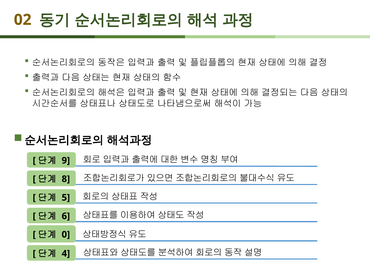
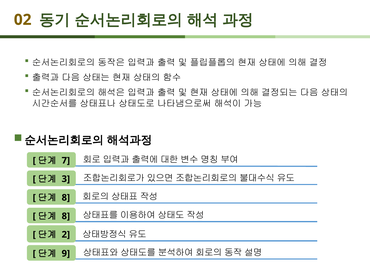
9: 9 -> 7 (66, 161)
8: 8 -> 3 (66, 179)
5: 5 -> 8 (66, 198)
6: 6 -> 8 (66, 217)
0: 0 -> 2 (66, 235)
4: 4 -> 9 (66, 254)
